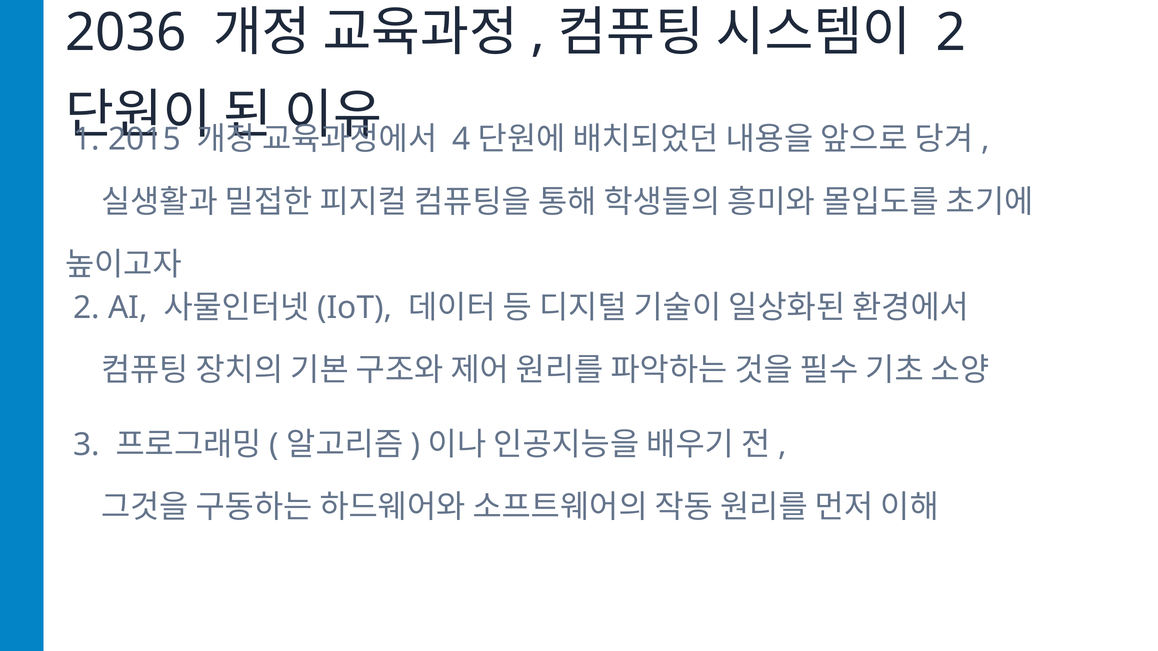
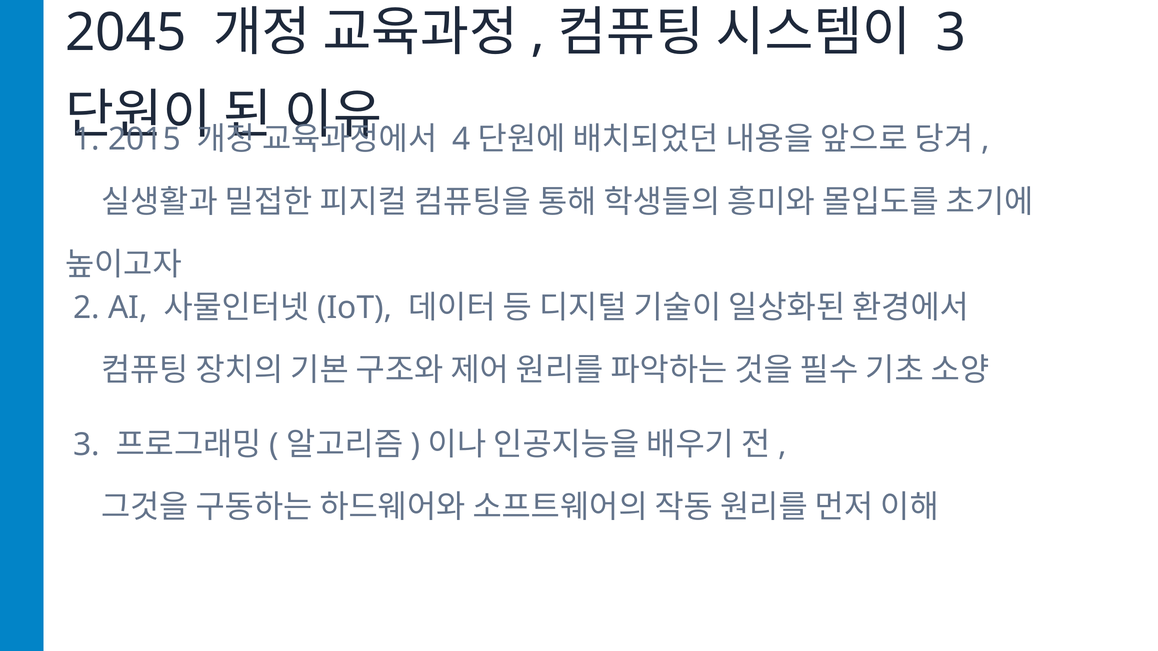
2036: 2036 -> 2045 (126, 33)
2: 2 -> 3 (951, 33)
